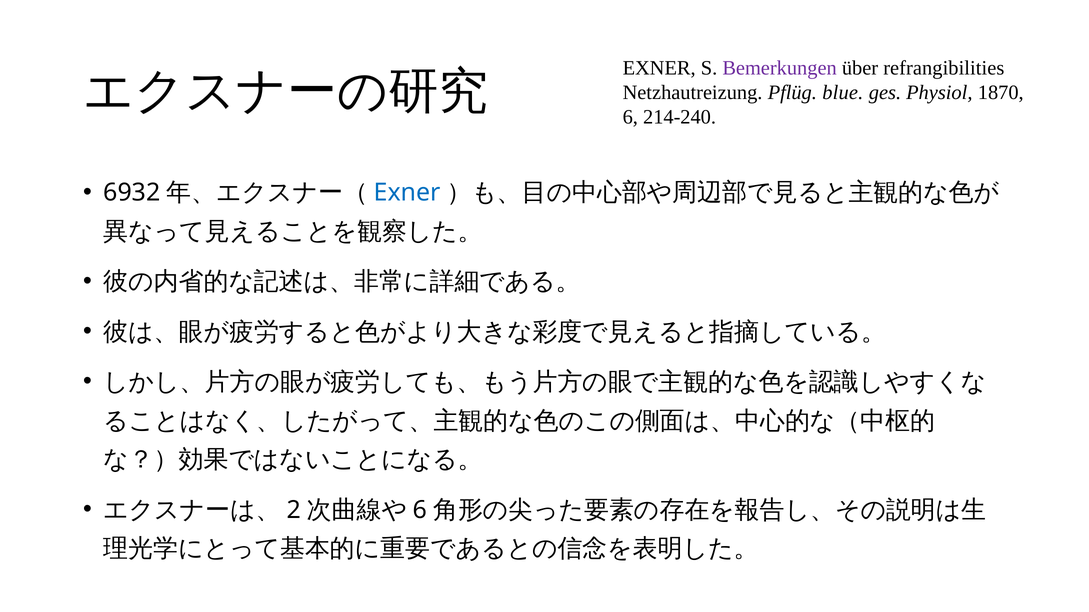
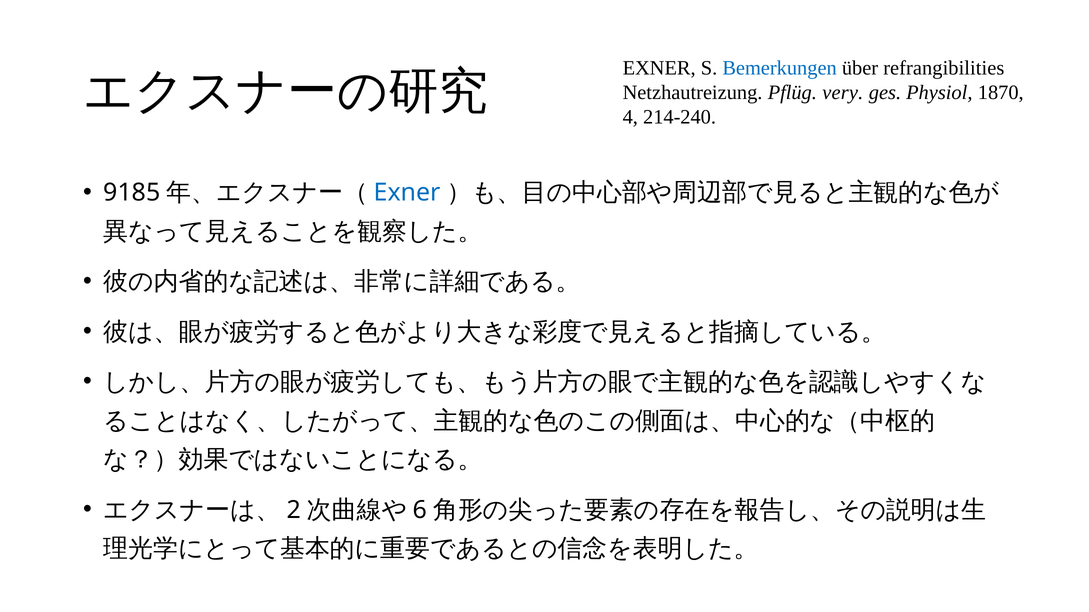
Bemerkungen colour: purple -> blue (780, 68)
blue: blue -> very (843, 93)
6: 6 -> 4 (630, 117)
6932: 6932 -> 9185 (132, 193)
